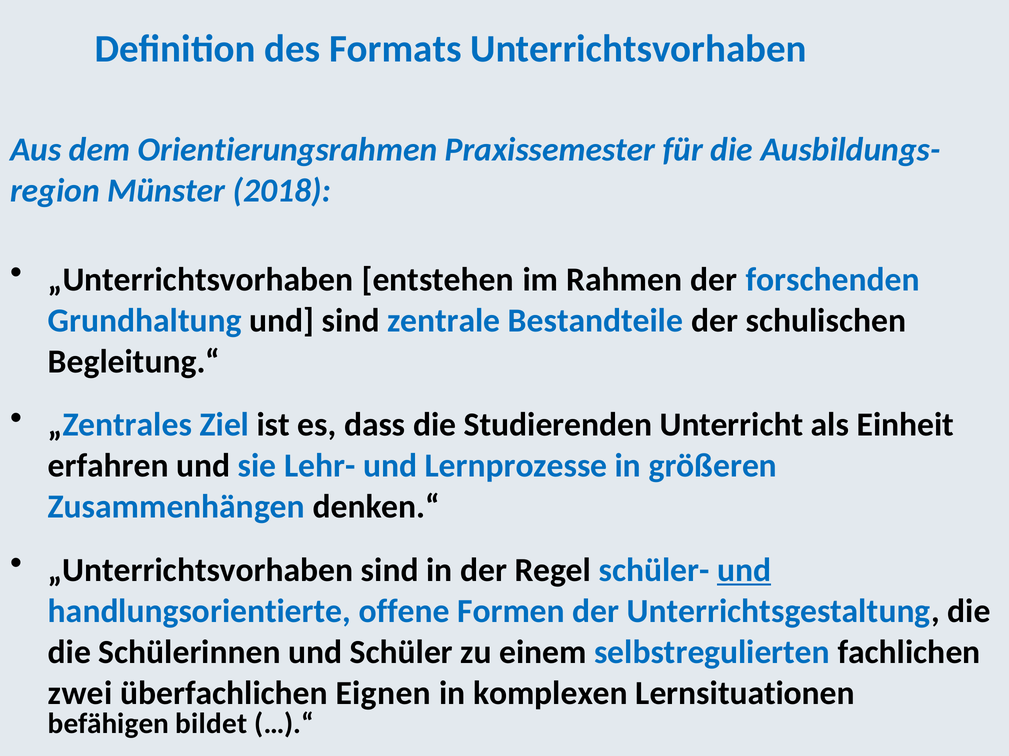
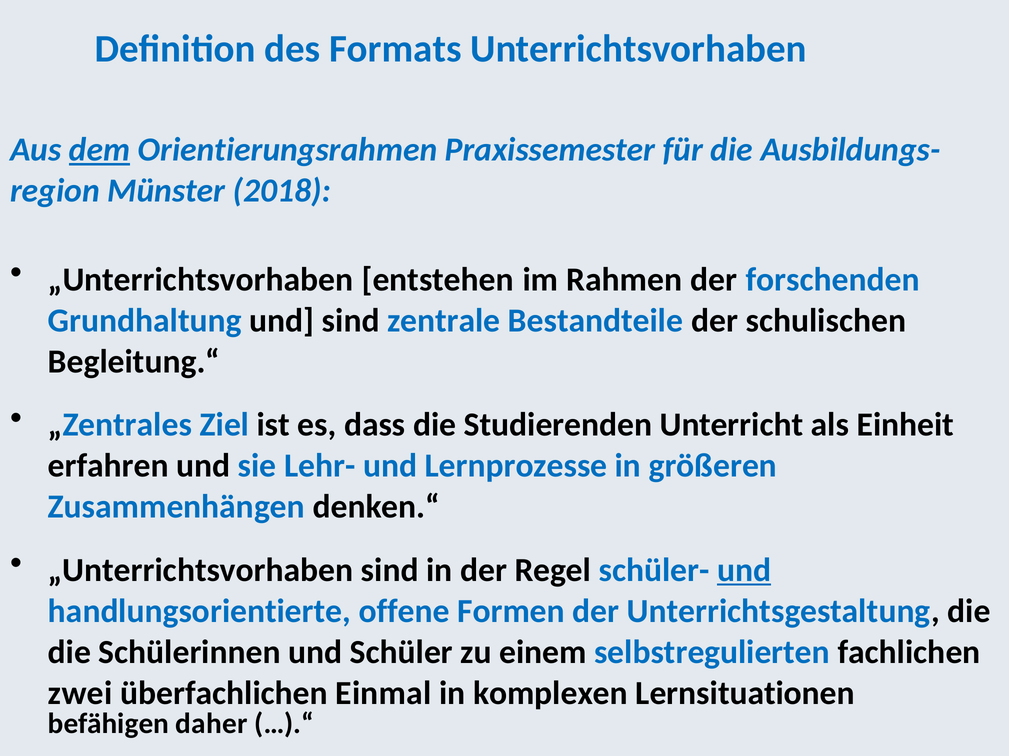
dem underline: none -> present (100, 150)
Eignen: Eignen -> Einmal (383, 694)
bildet: bildet -> daher (211, 724)
